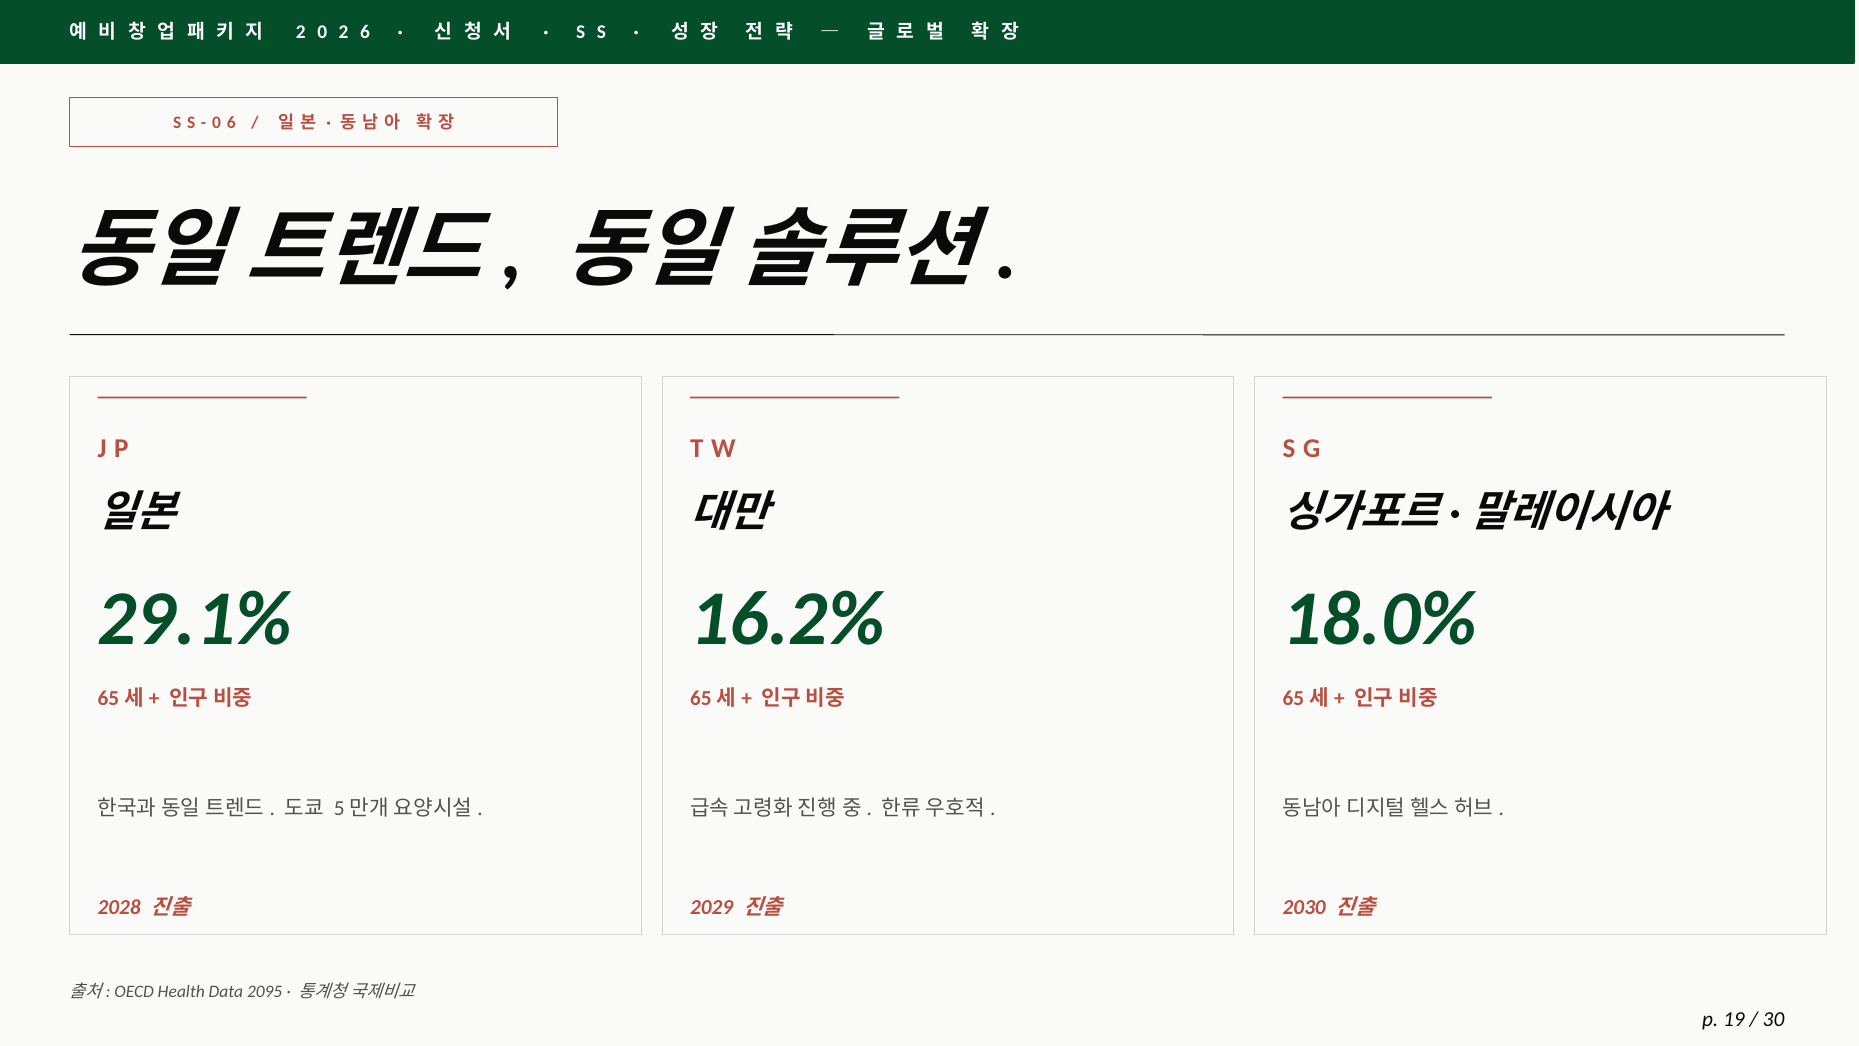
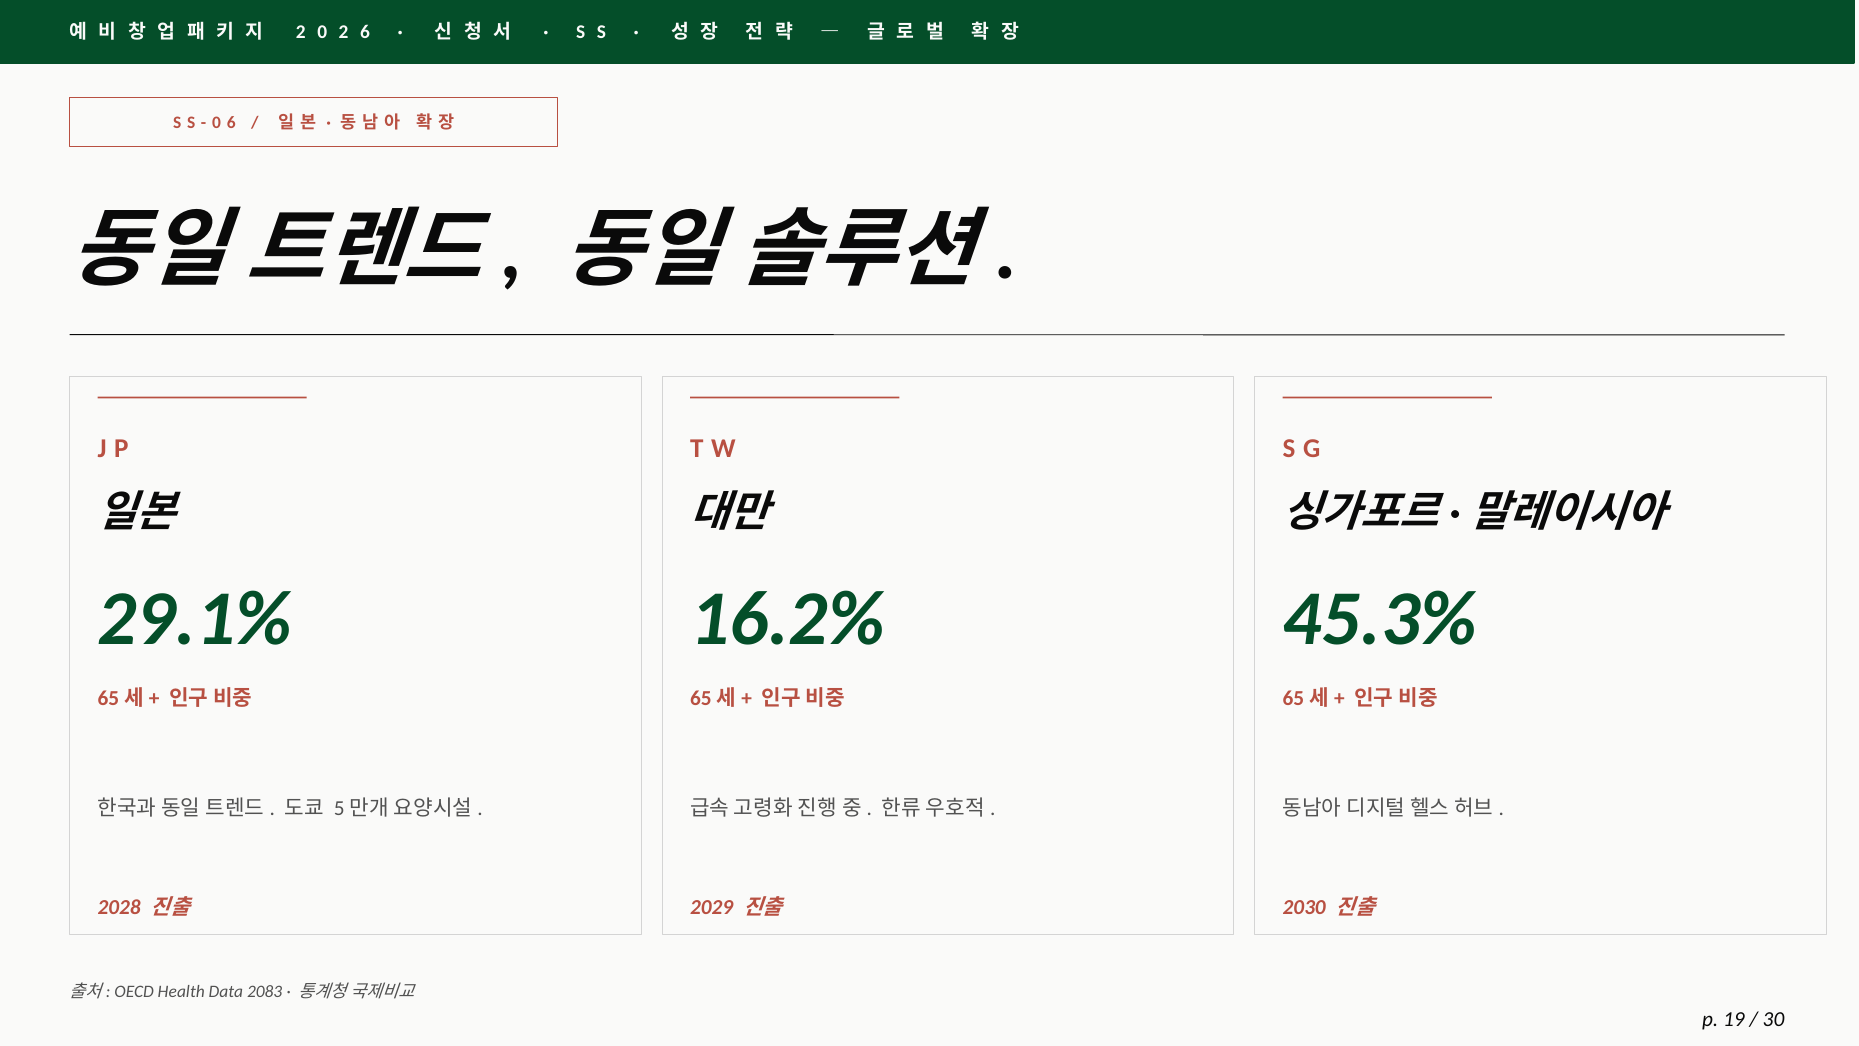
18.0%: 18.0% -> 45.3% (1380, 619)
2095: 2095 -> 2083 (265, 991)
